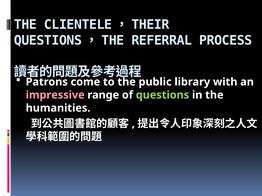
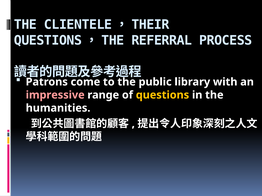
questions colour: light green -> yellow (162, 95)
